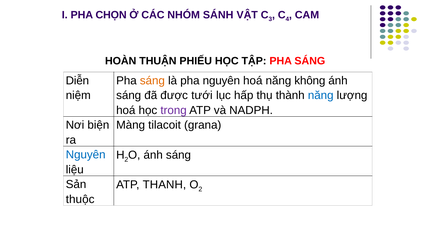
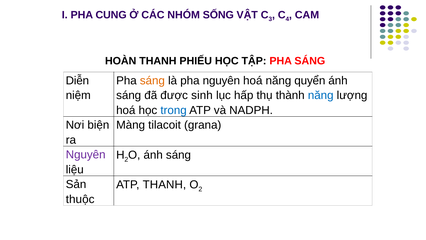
CHỌN: CHỌN -> CUNG (111, 15)
SÁNH: SÁNH -> SỐNG (218, 15)
HOÀN THUẬN: THUẬN -> THANH (158, 61)
không: không -> quyển (310, 80)
tưới: tưới -> sinh (202, 95)
trong colour: purple -> blue (174, 110)
Nguyên colour: blue -> purple (86, 155)
